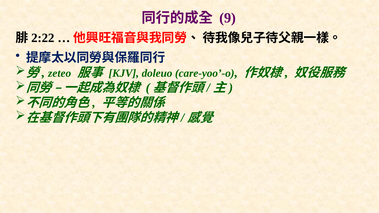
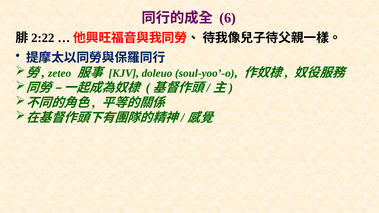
9: 9 -> 6 (228, 18)
care-yoo’-o: care-yoo’-o -> soul-yoo’-o (205, 73)
